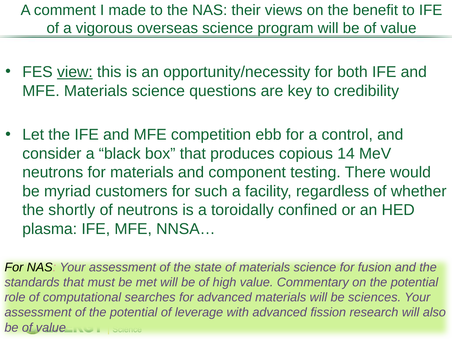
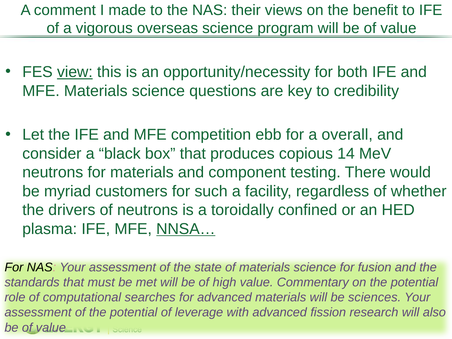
control: control -> overall (347, 135)
shortly: shortly -> drivers (72, 210)
NNSA… underline: none -> present (186, 229)
